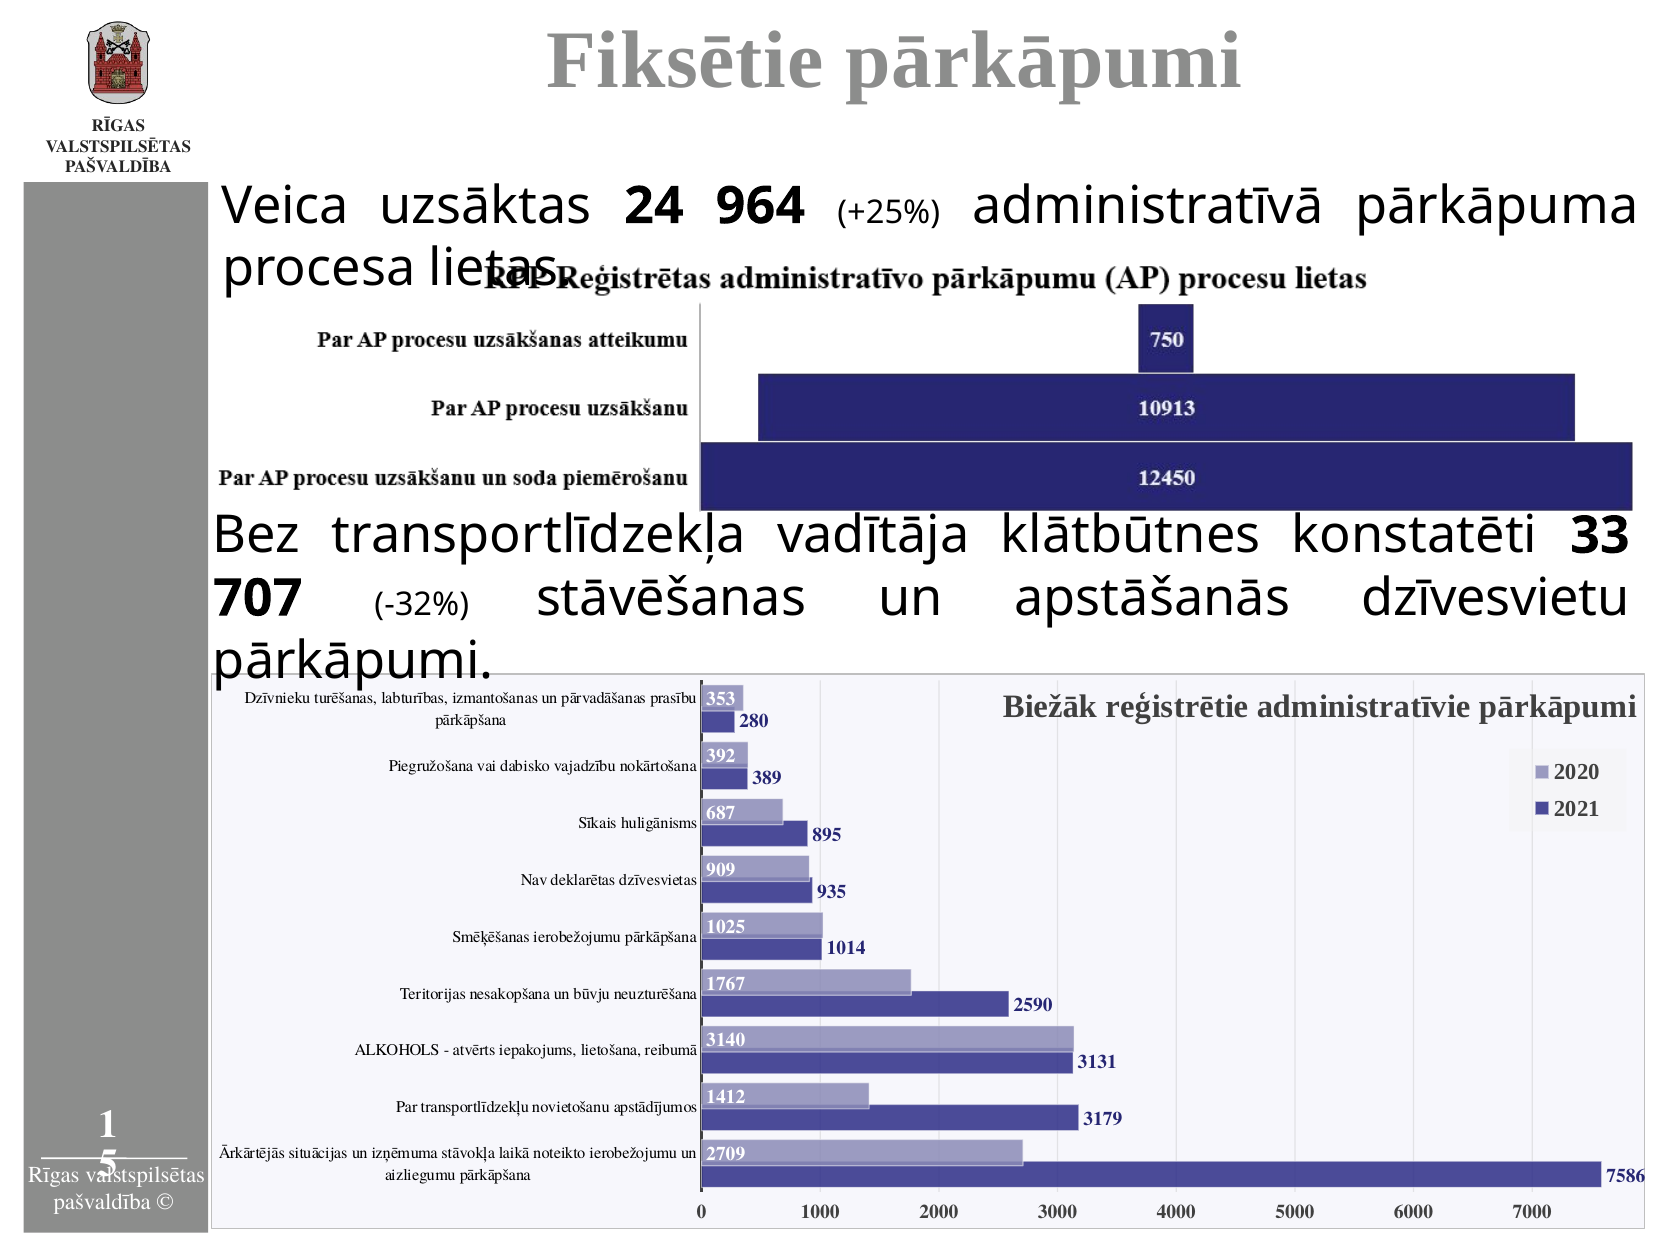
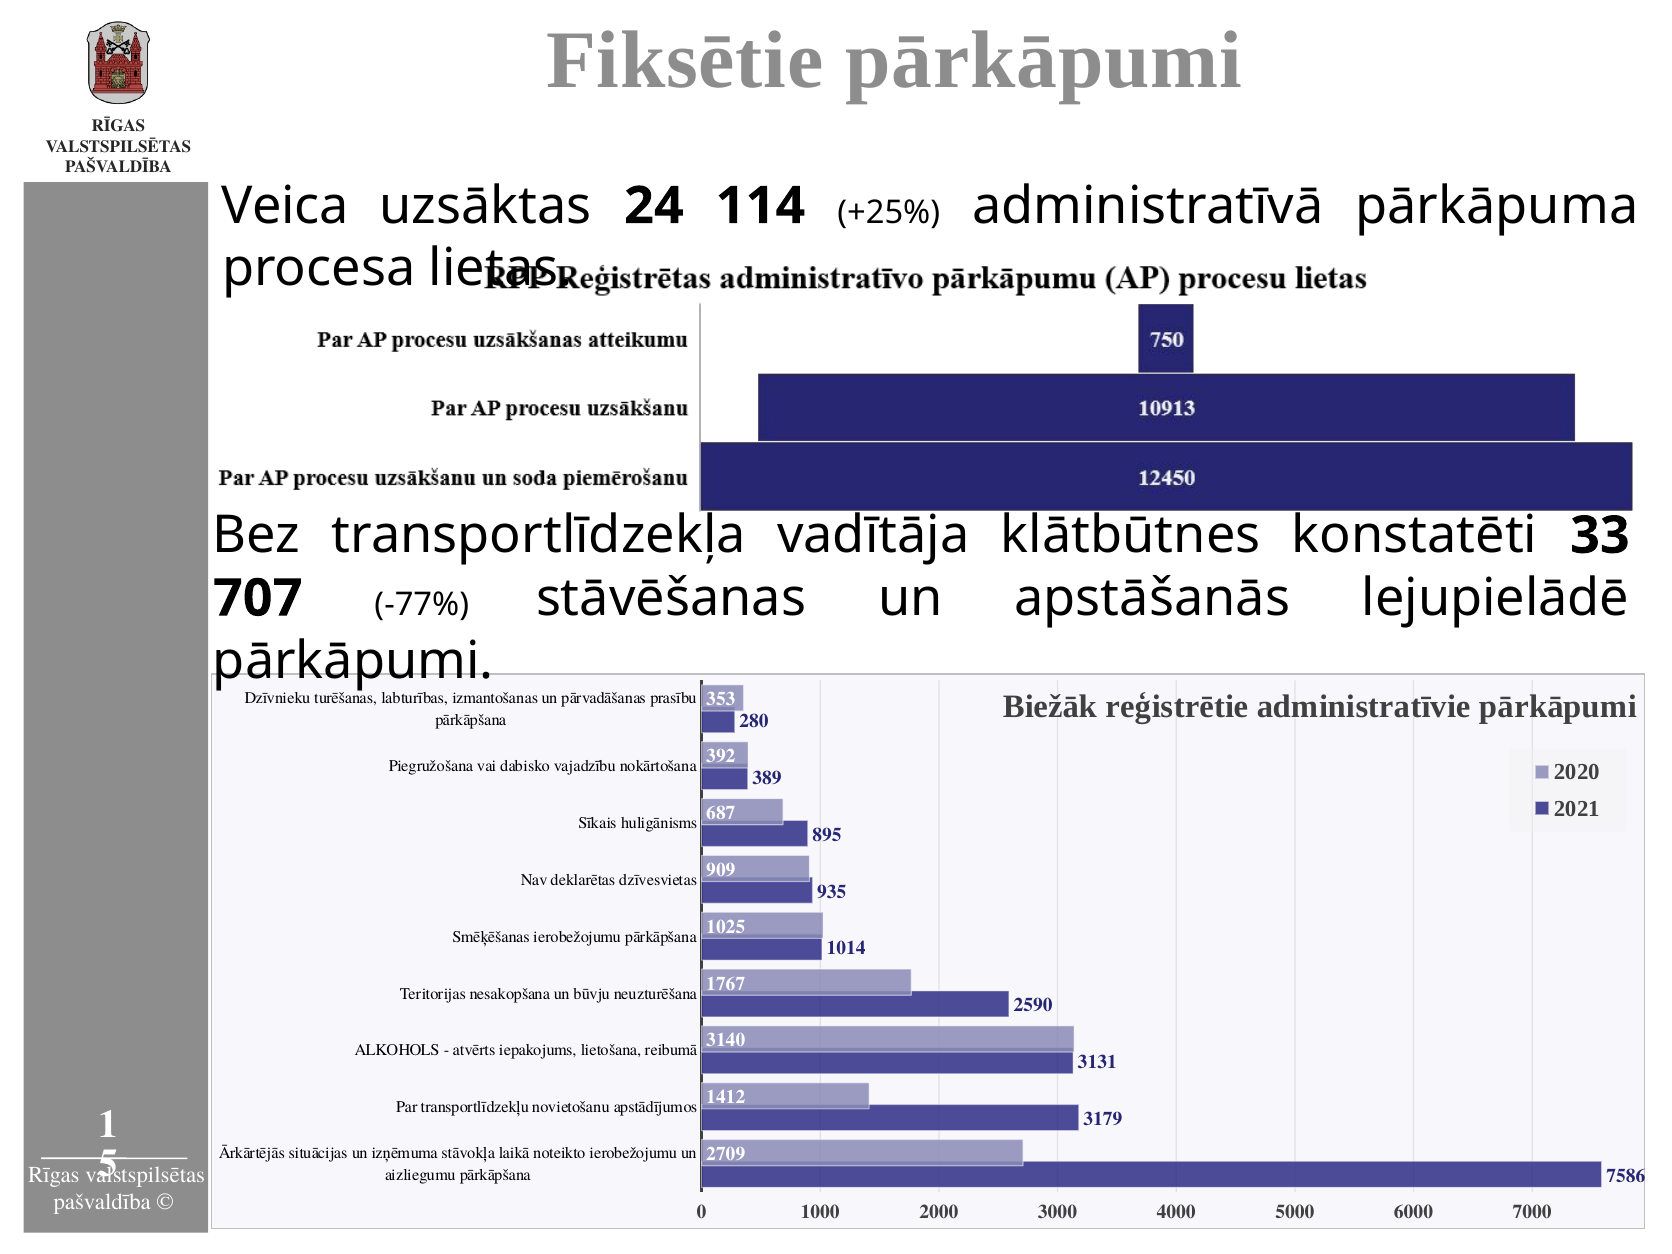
964: 964 -> 114 (760, 206)
-32%: -32% -> -77% (422, 605)
dzīvesvietu: dzīvesvietu -> lejupielādē (1496, 598)
